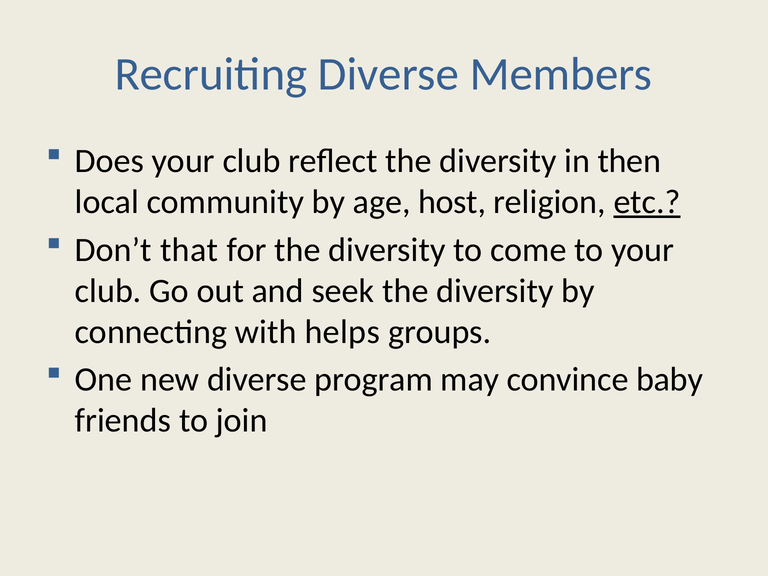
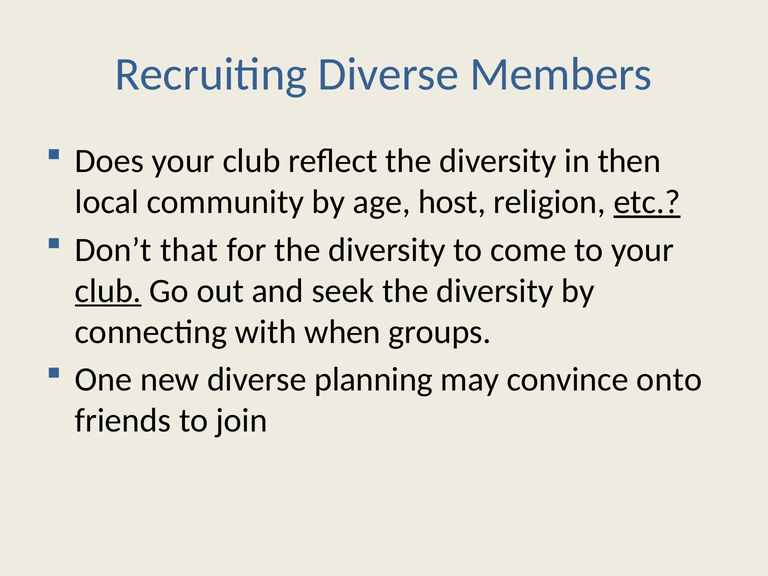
club underline: none -> present (108, 291)
helps: helps -> when (343, 332)
program: program -> planning (374, 380)
baby: baby -> onto (669, 380)
